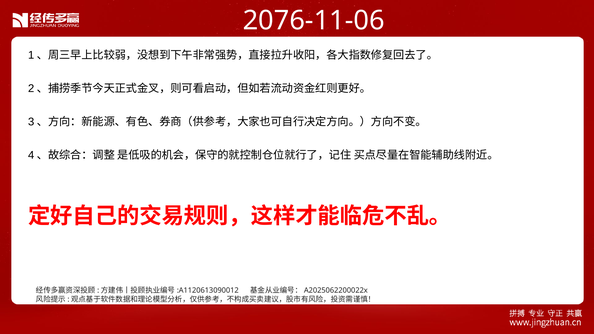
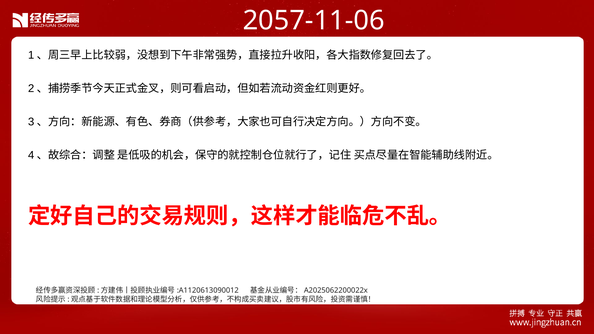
2076-11-06: 2076-11-06 -> 2057-11-06 (314, 20)
